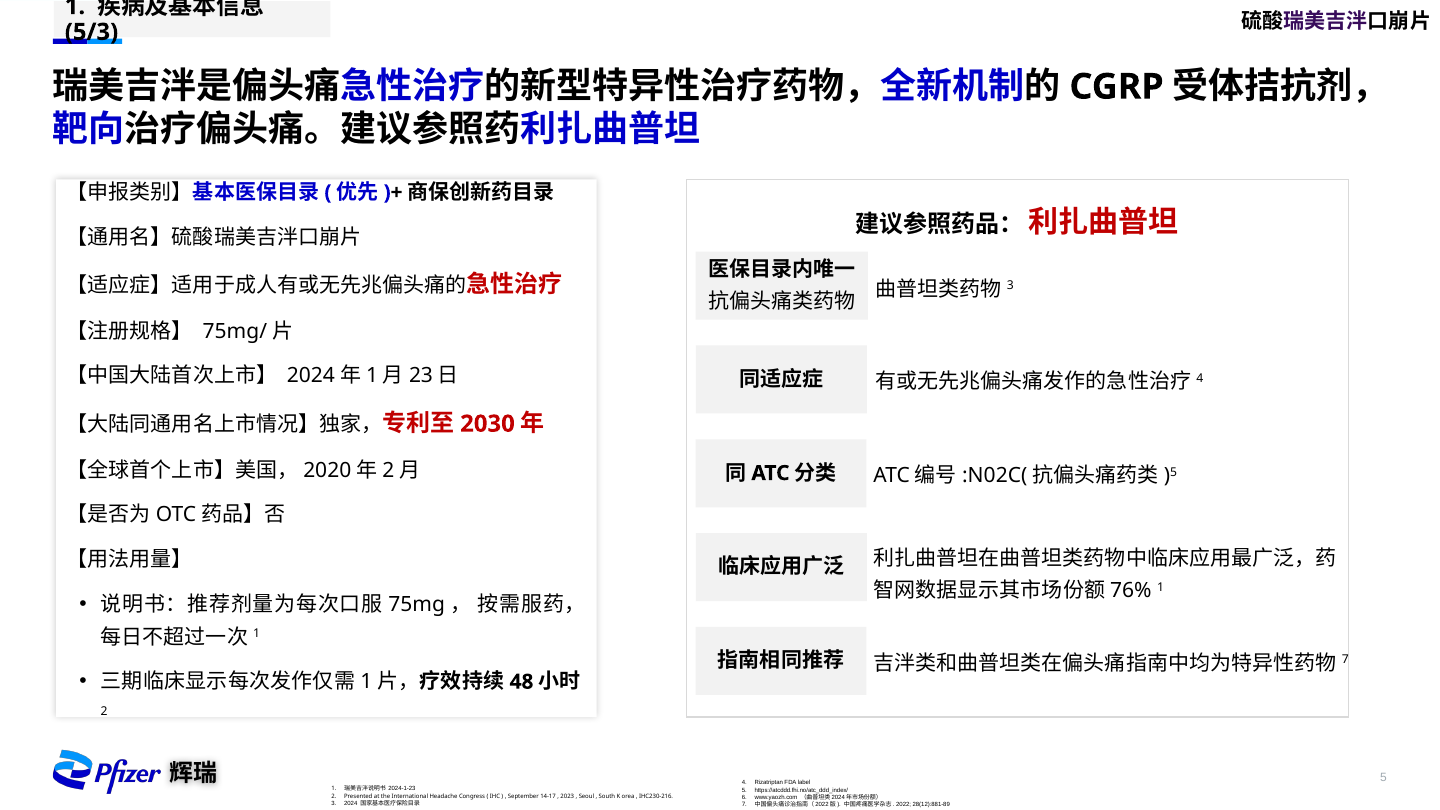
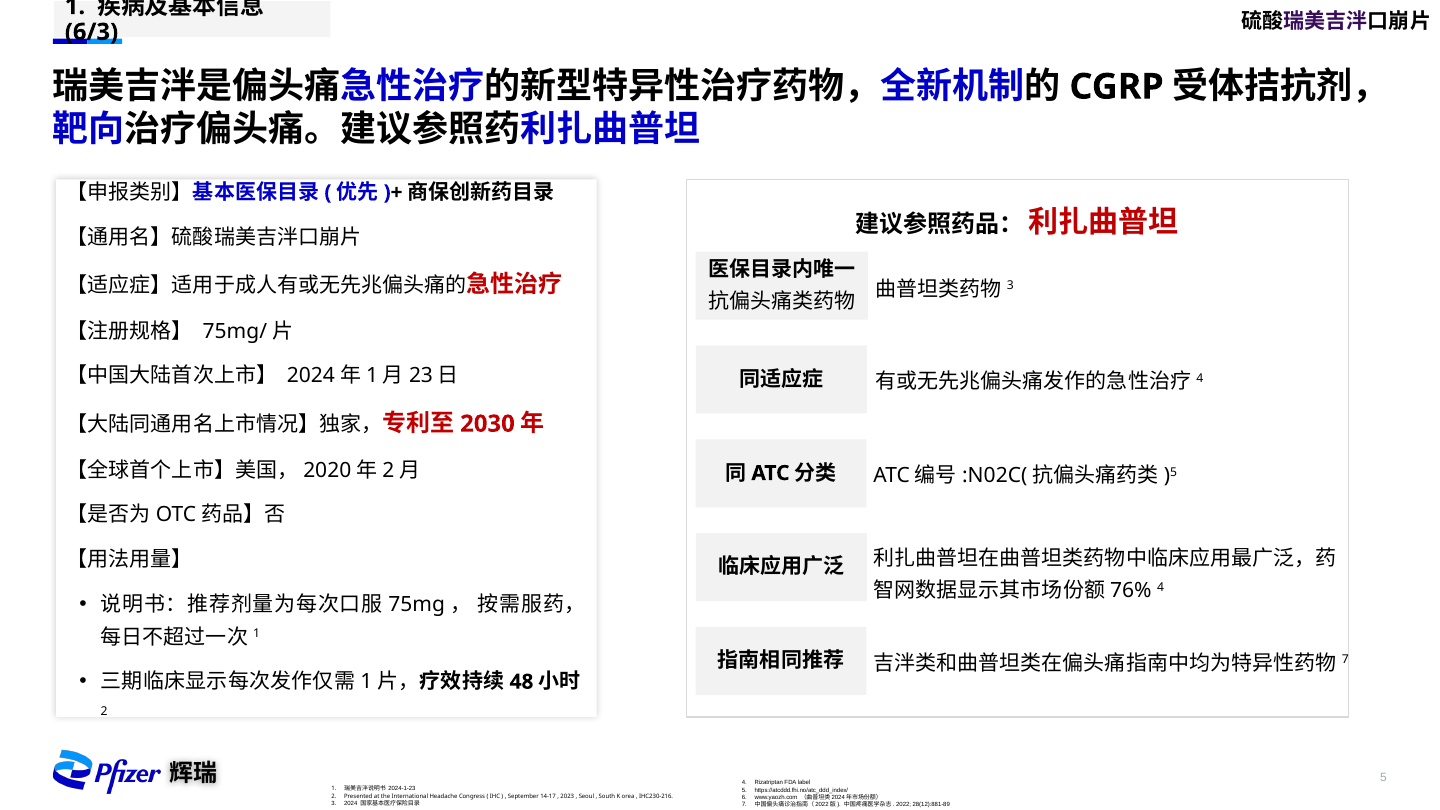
5/3: 5/3 -> 6/3 (92, 32)
1: 1 -> 4 (1161, 587)
